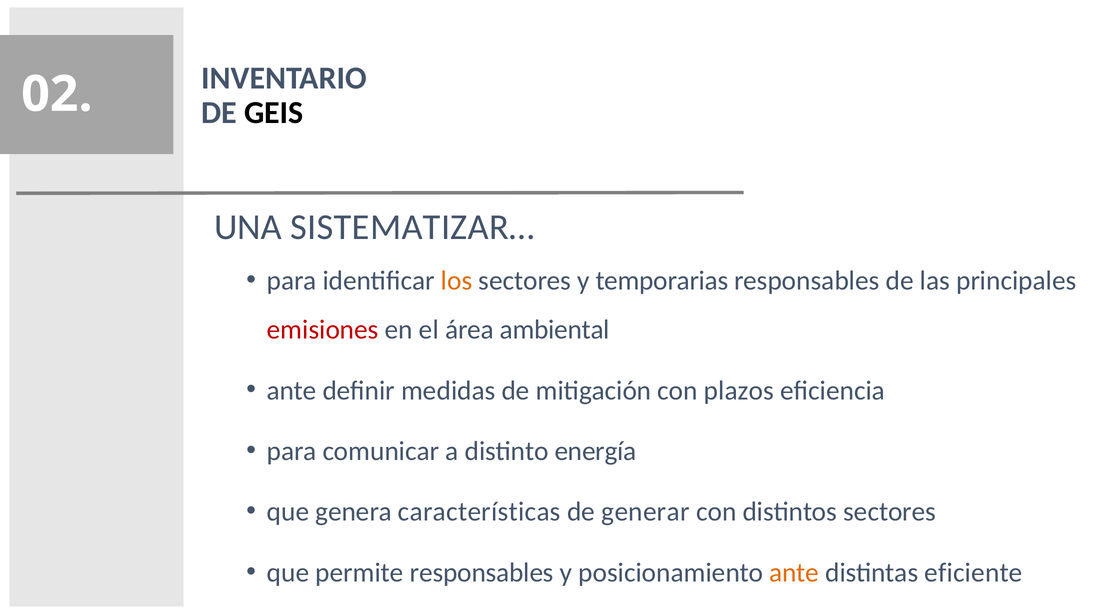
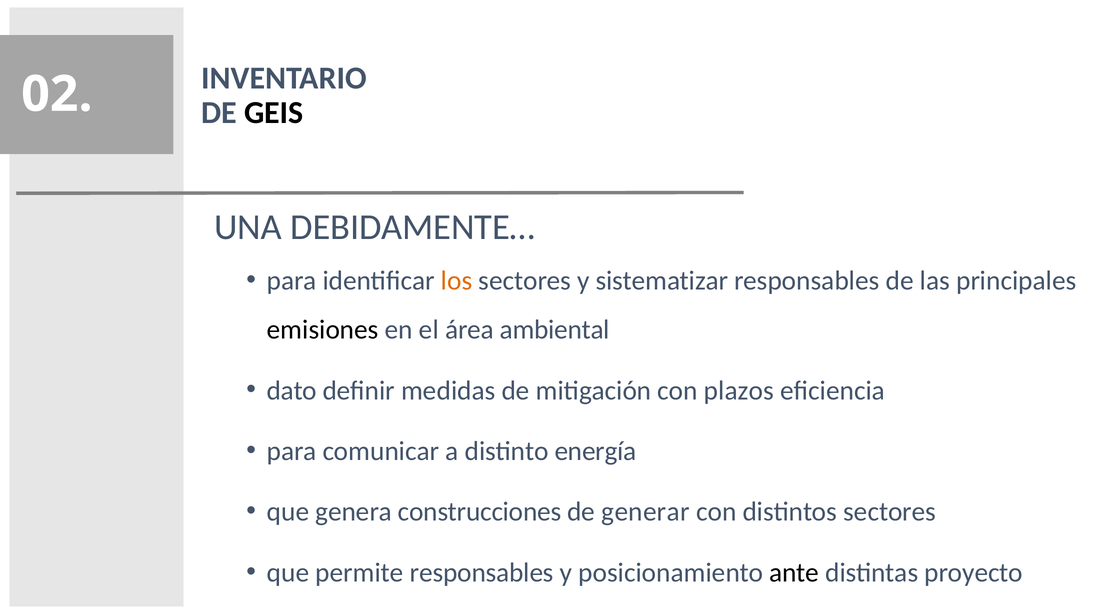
SISTEMATIZAR…: SISTEMATIZAR… -> DEBIDAMENTE… (413, 227)
temporarias: temporarias -> sistematizar (662, 280)
emisiones colour: red -> black (323, 330)
ante: ante -> dato (292, 390)
características: características -> construcciones (480, 512)
ante colour: orange -> black (794, 572)
eficiente: eficiente -> proyecto (974, 572)
